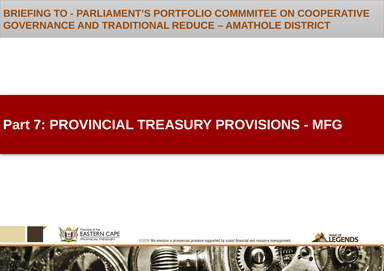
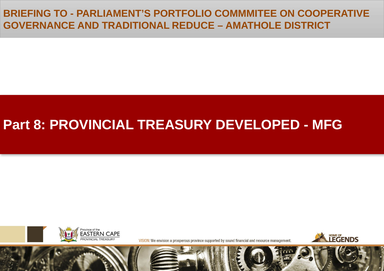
7: 7 -> 8 (40, 125)
PROVISIONS: PROVISIONS -> DEVELOPED (258, 125)
